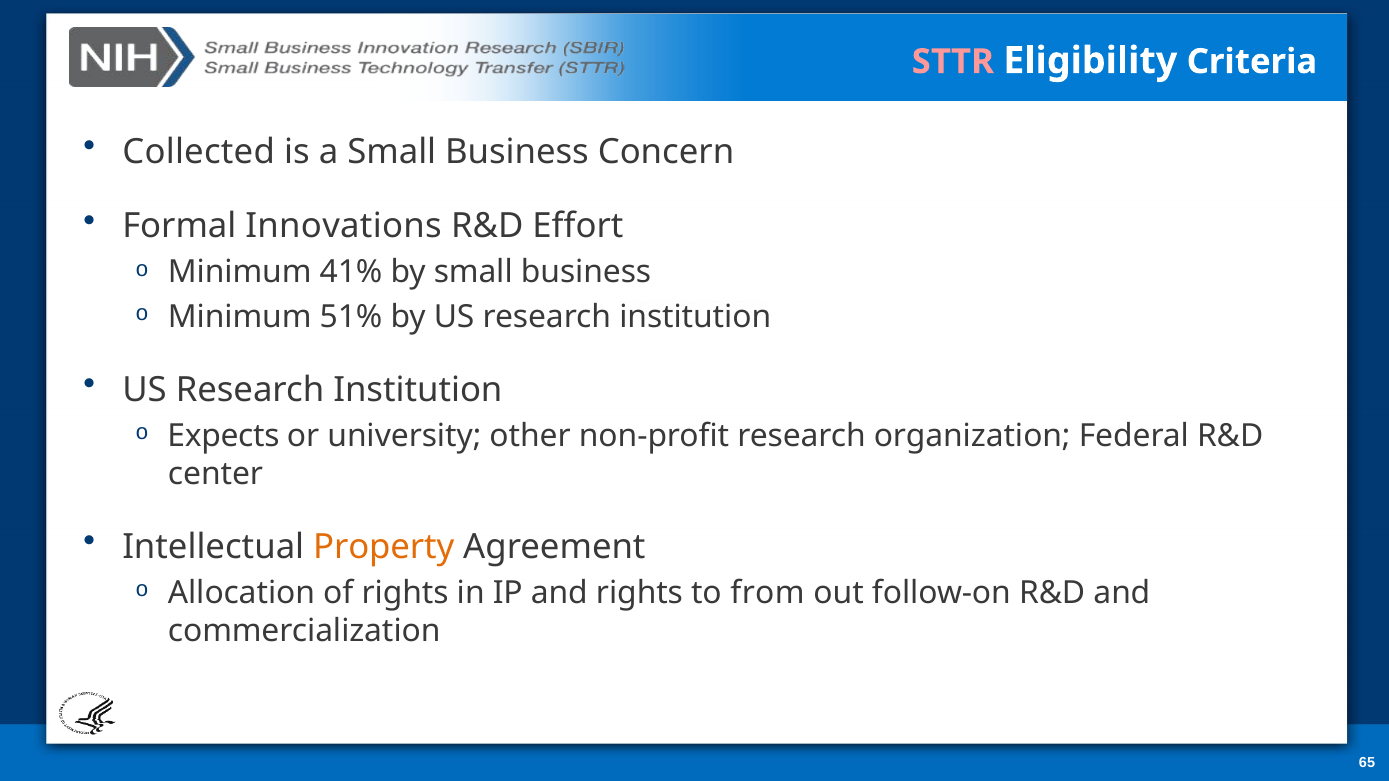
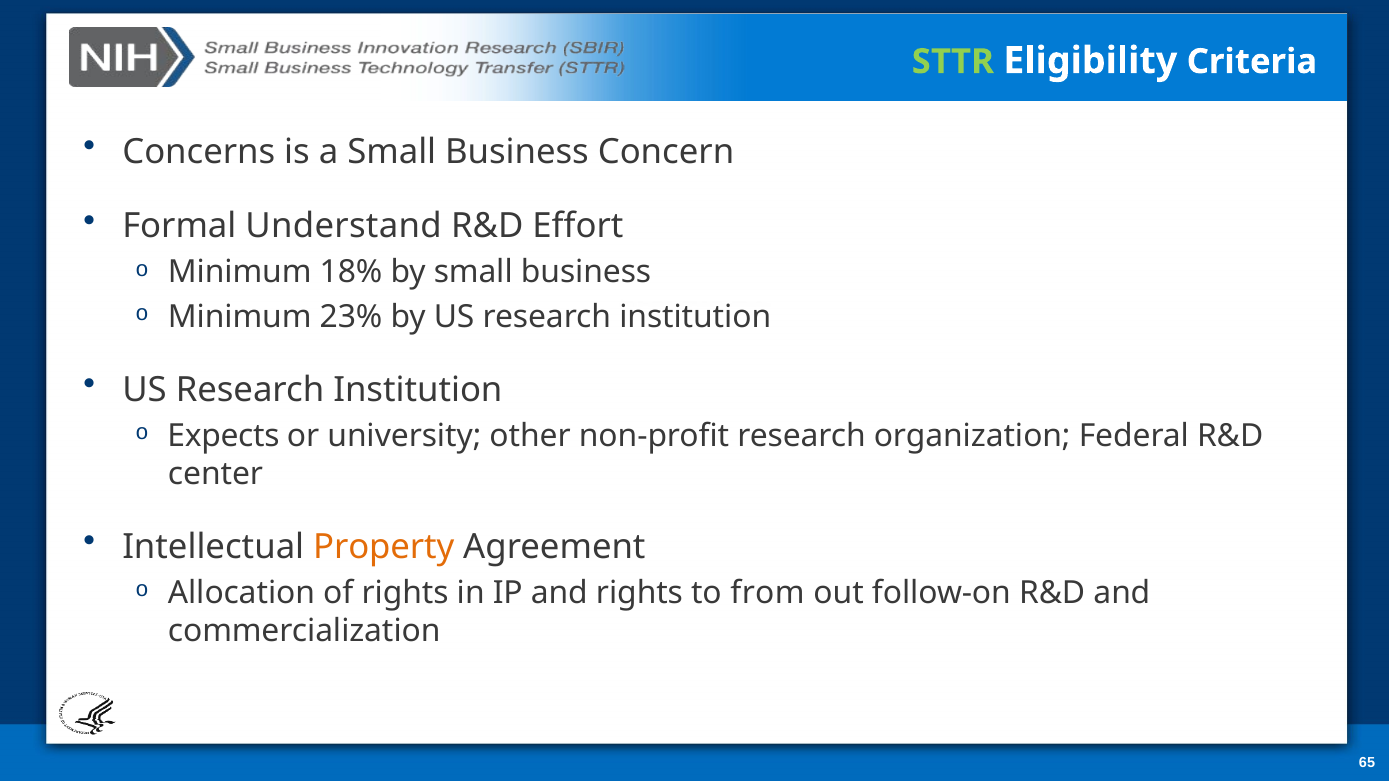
STTR colour: pink -> light green (953, 62)
Collected: Collected -> Concerns (199, 152)
Innovations: Innovations -> Understand (344, 226)
41%: 41% -> 18% (351, 272)
51%: 51% -> 23% (351, 317)
